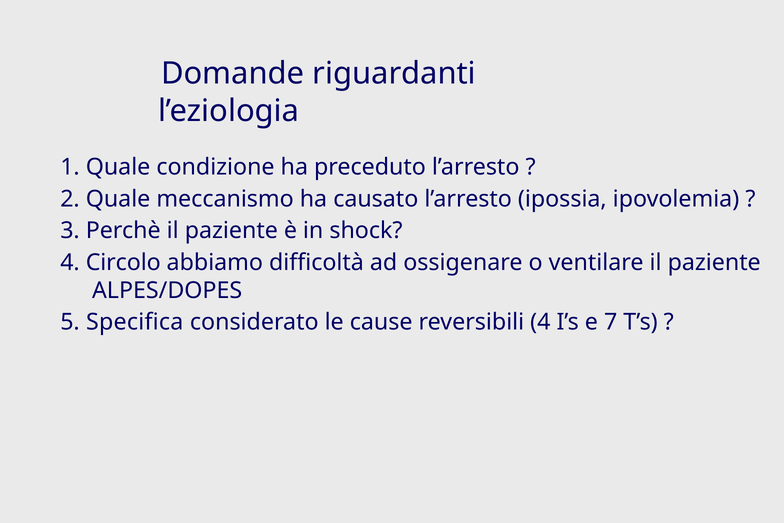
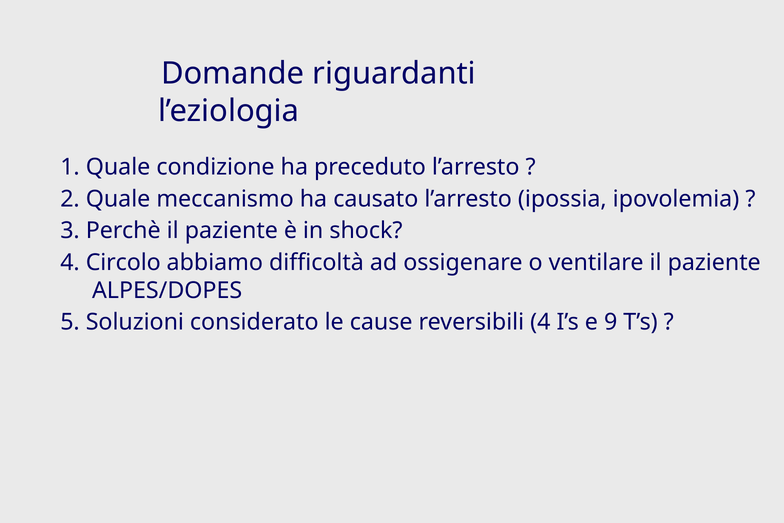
Specifica: Specifica -> Soluzioni (135, 322)
7: 7 -> 9 (611, 322)
